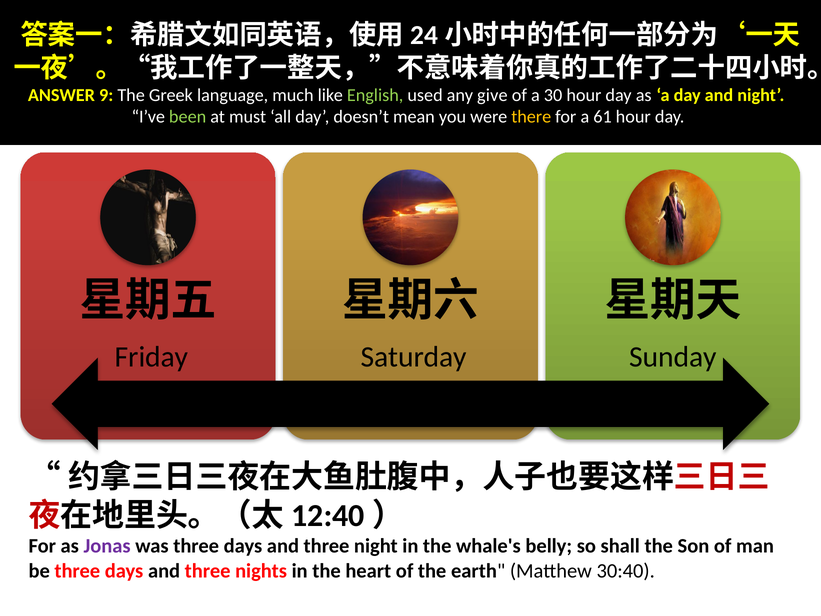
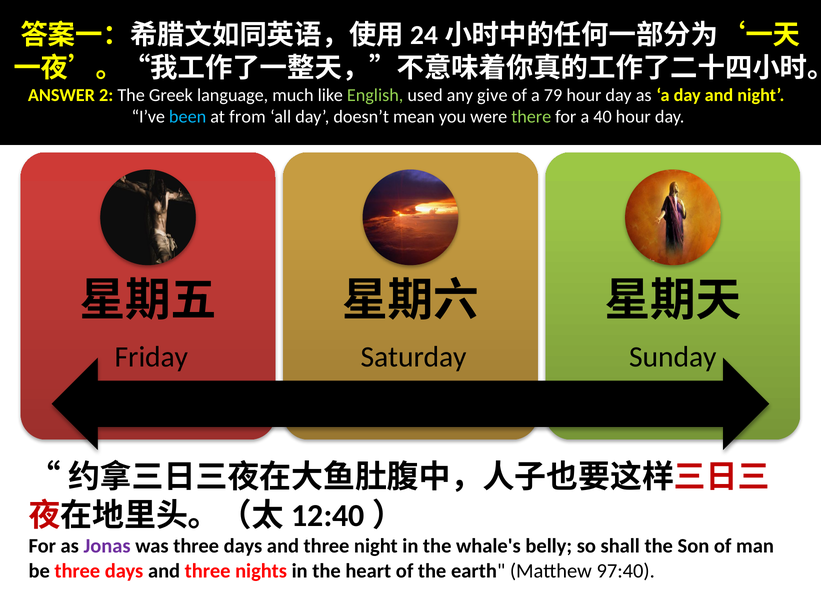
9: 9 -> 2 (106, 95)
30: 30 -> 79 (553, 95)
been colour: light green -> light blue (188, 117)
must: must -> from (247, 117)
there colour: yellow -> light green (531, 117)
61: 61 -> 40 (603, 117)
30:40: 30:40 -> 97:40 (626, 571)
